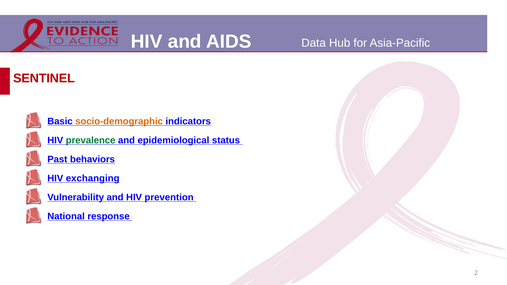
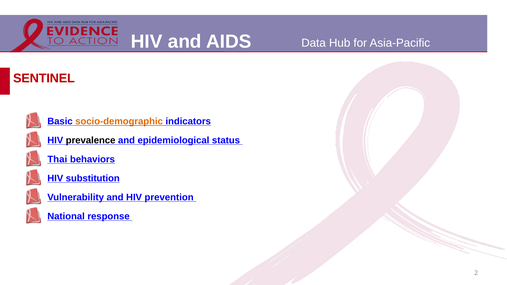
prevalence colour: green -> black (91, 140)
Past: Past -> Thai (57, 159)
exchanging: exchanging -> substitution (93, 178)
